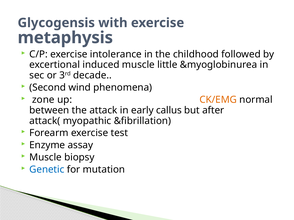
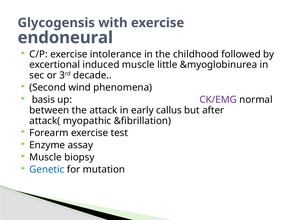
metaphysis: metaphysis -> endoneural (65, 38)
zone: zone -> basis (43, 100)
CK/EMG colour: orange -> purple (218, 100)
